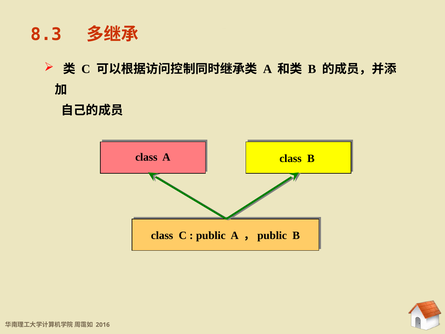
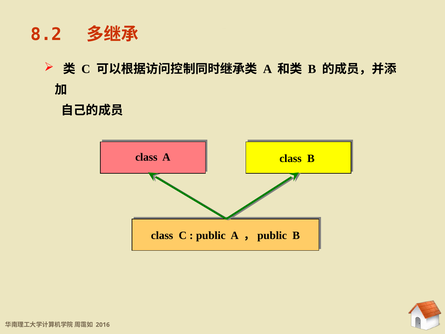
8.3: 8.3 -> 8.2 (46, 35)
